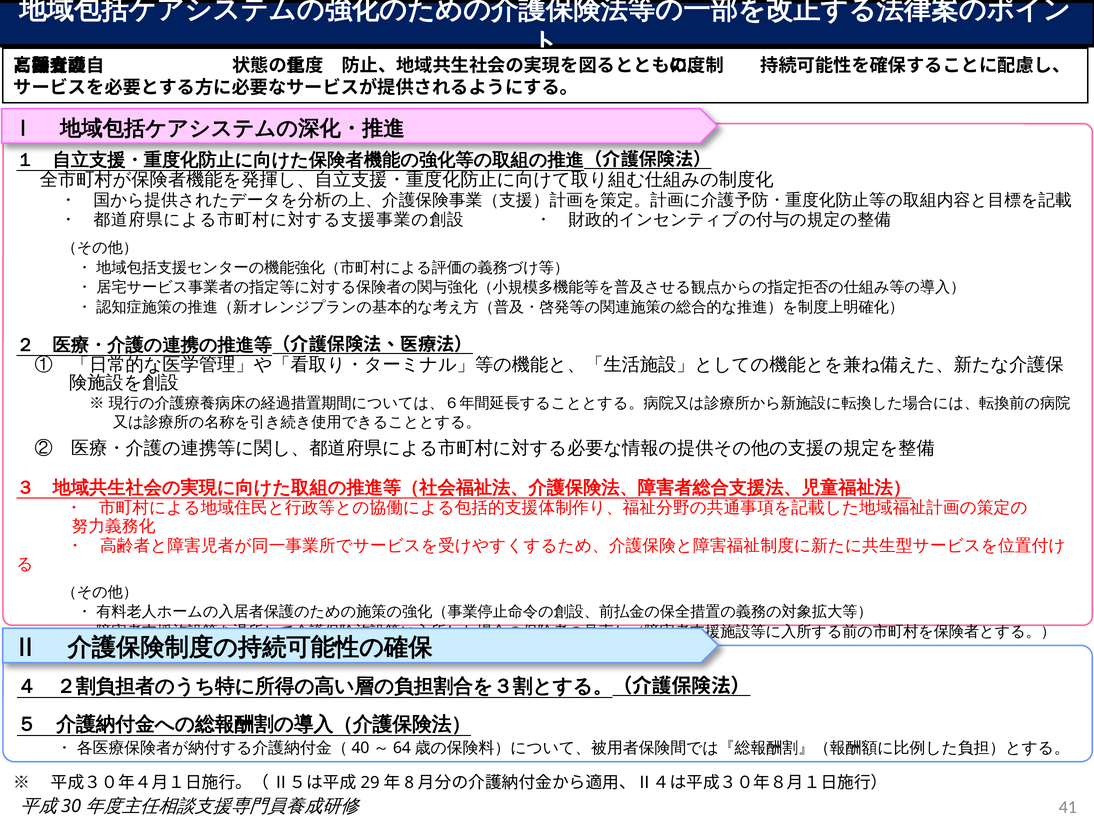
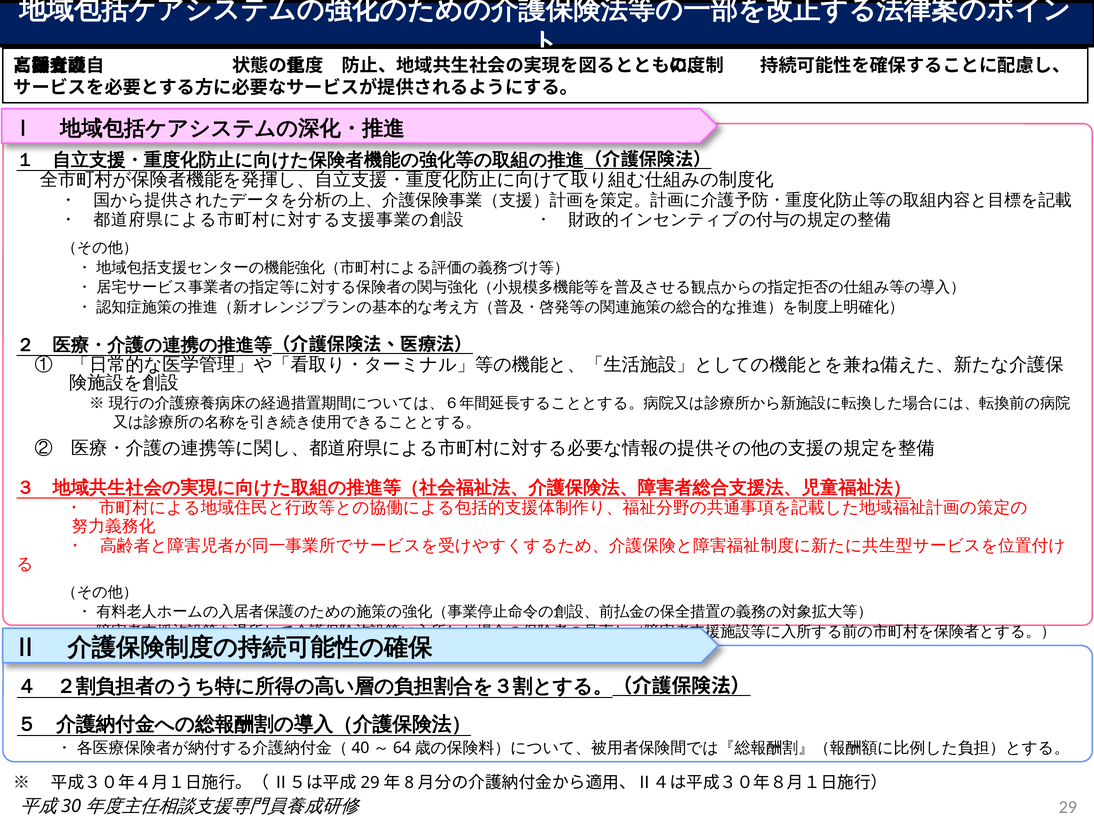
41: 41 -> 29 (1068, 808)
